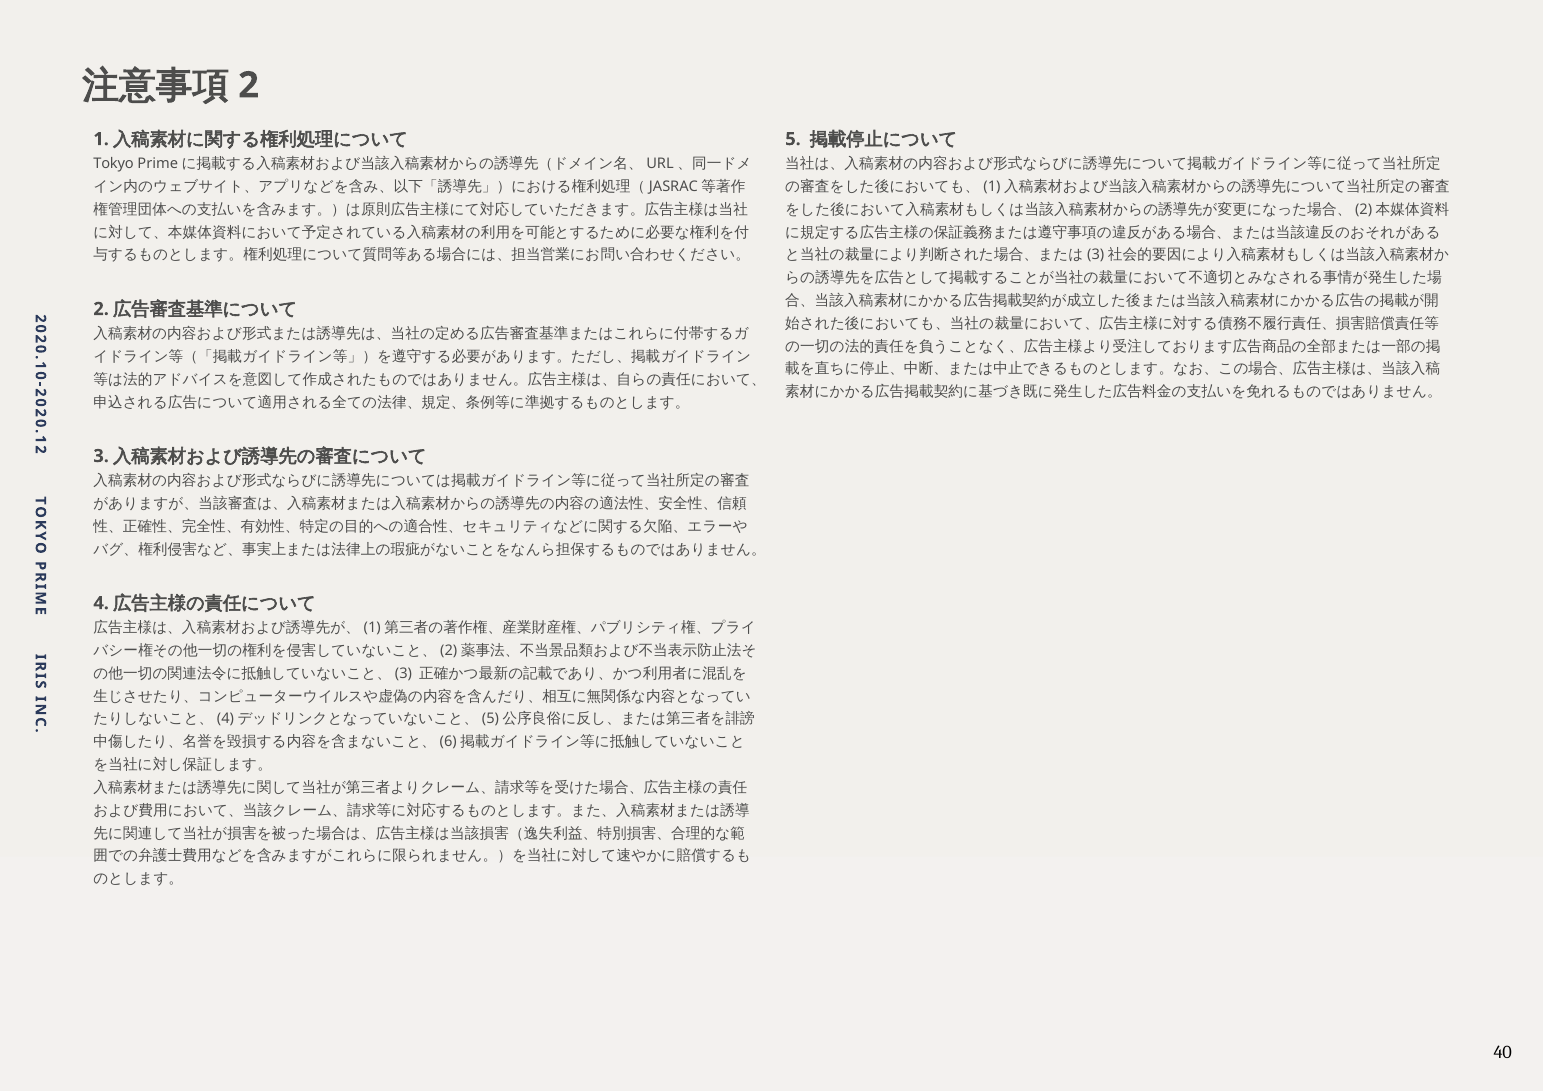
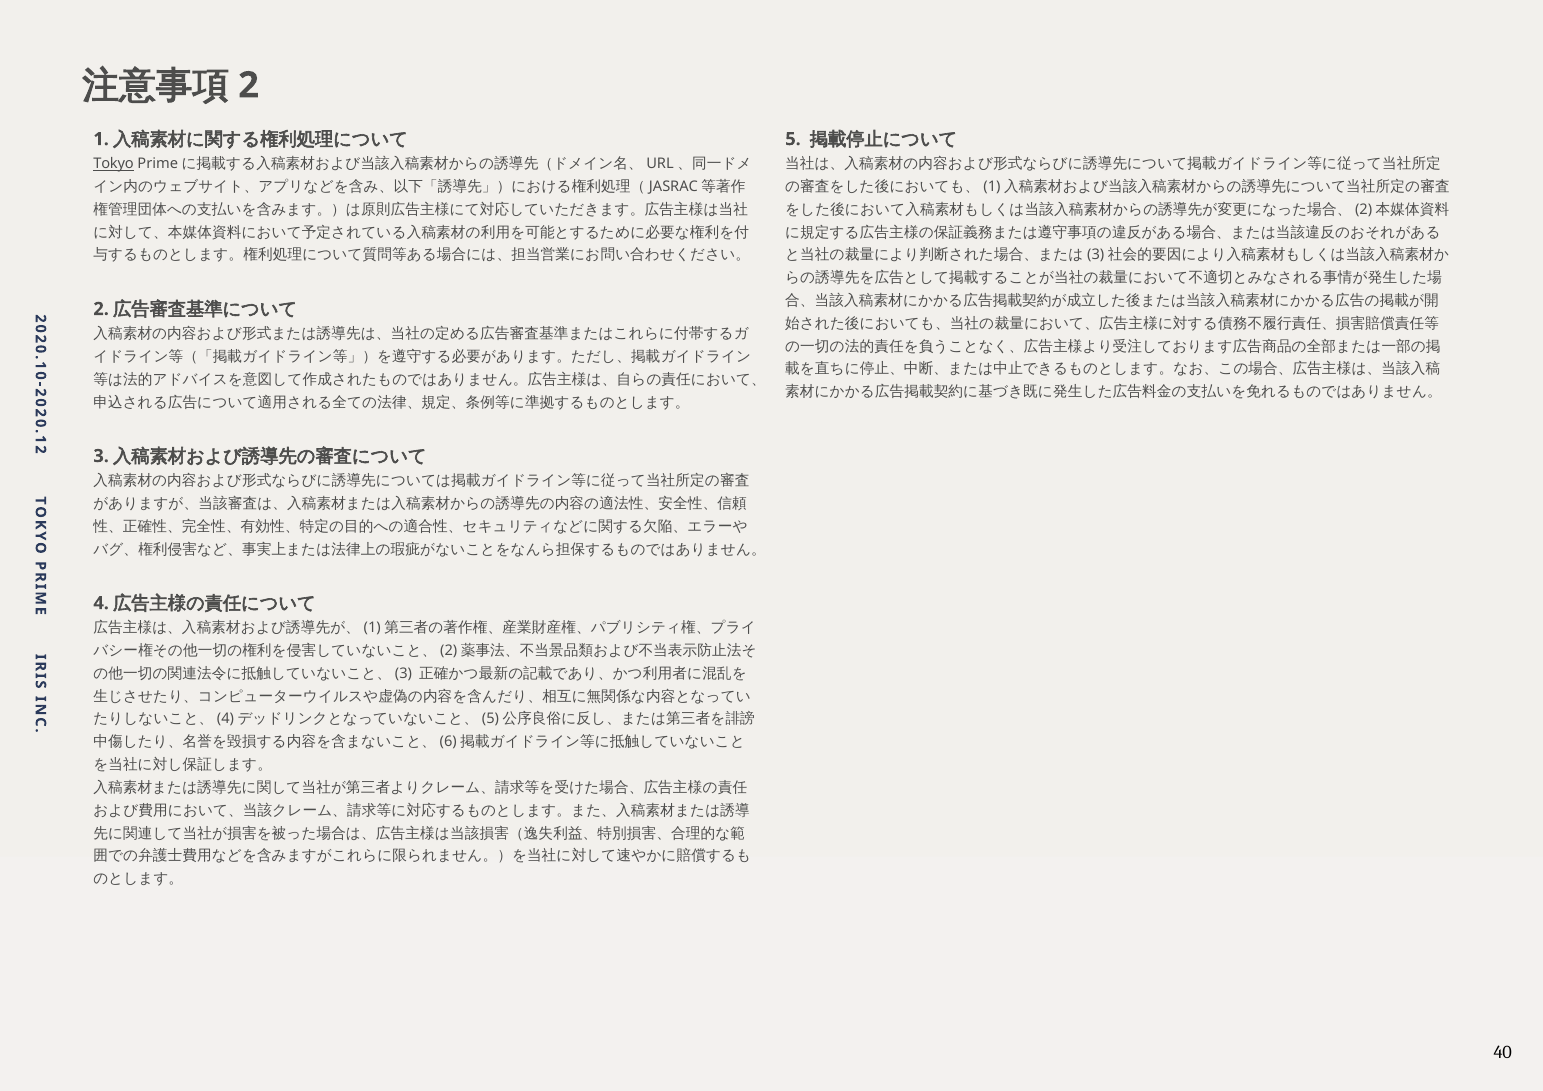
Tokyo underline: none -> present (114, 164)
